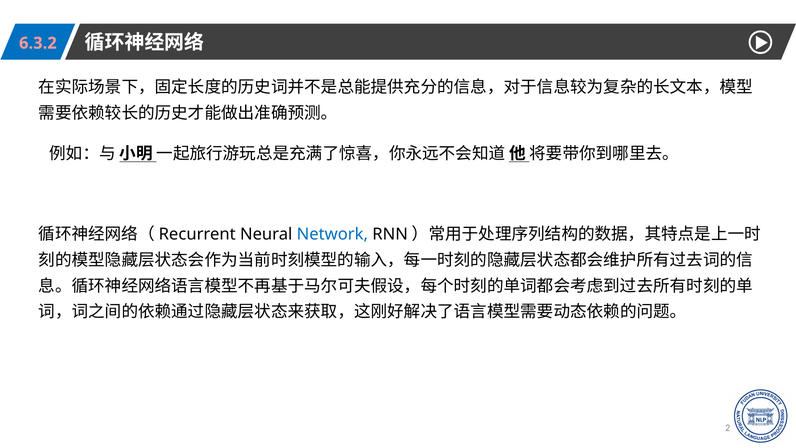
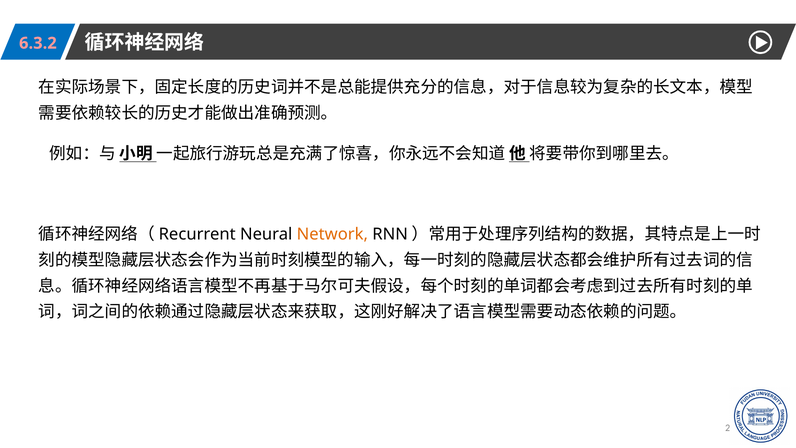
Network colour: blue -> orange (332, 234)
